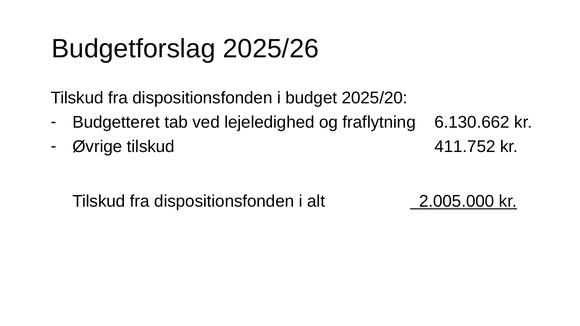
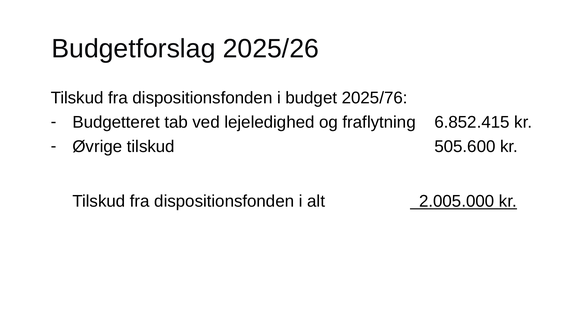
2025/20: 2025/20 -> 2025/76 (375, 98)
6.130.662: 6.130.662 -> 6.852.415 (472, 122)
411.752: 411.752 -> 505.600 (465, 147)
